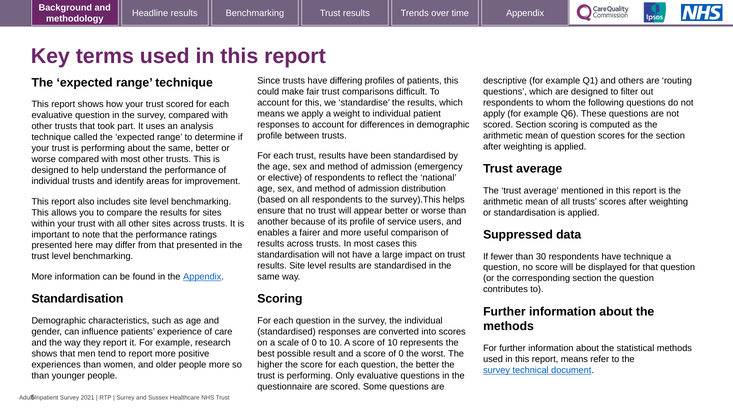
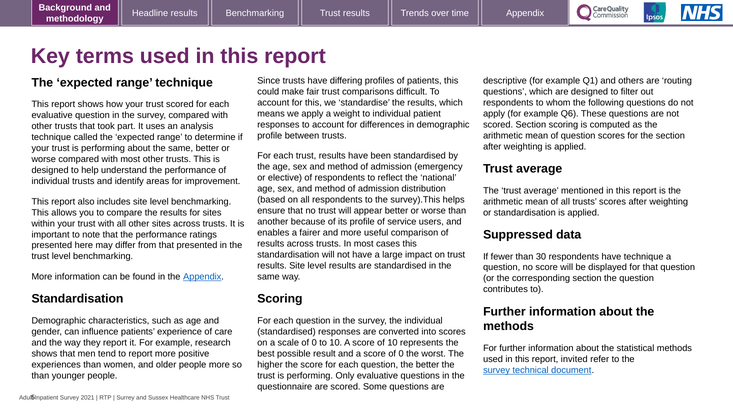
report means: means -> invited (574, 359)
